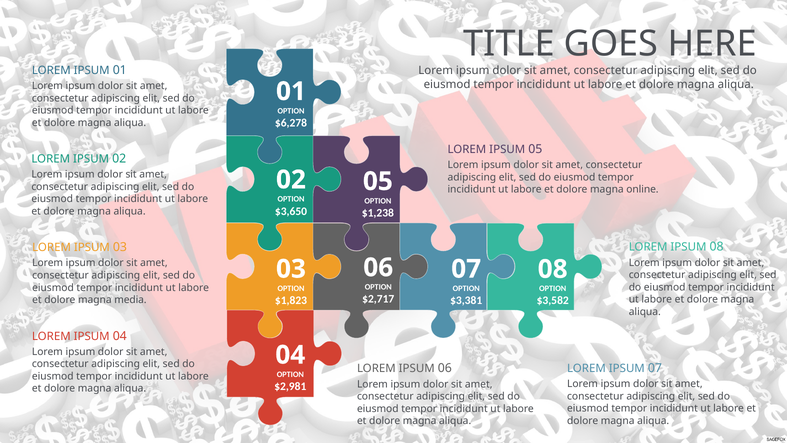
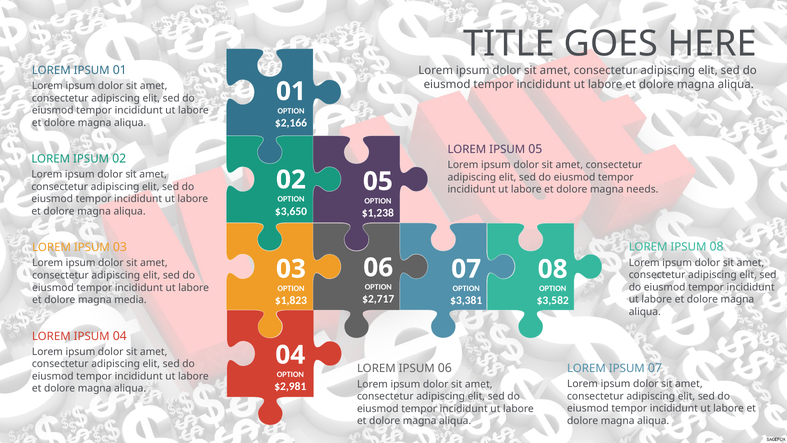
$6,278: $6,278 -> $2,166 (291, 123)
online: online -> needs (642, 189)
